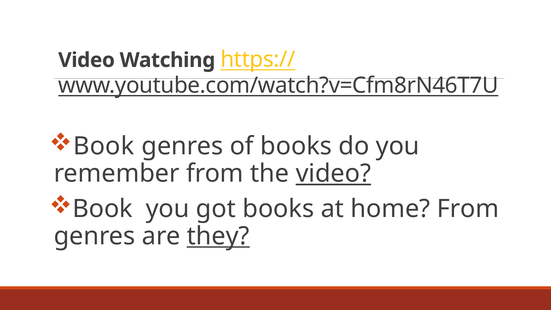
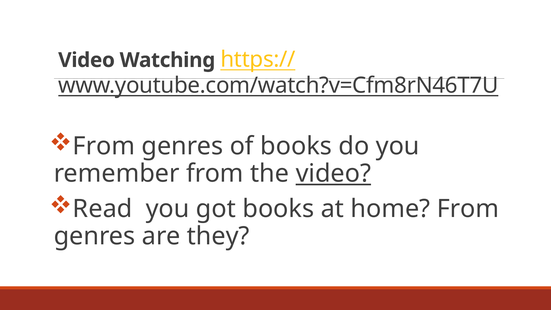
Book: Book -> From (104, 146)
Book: Book -> Read (103, 209)
they underline: present -> none (218, 236)
